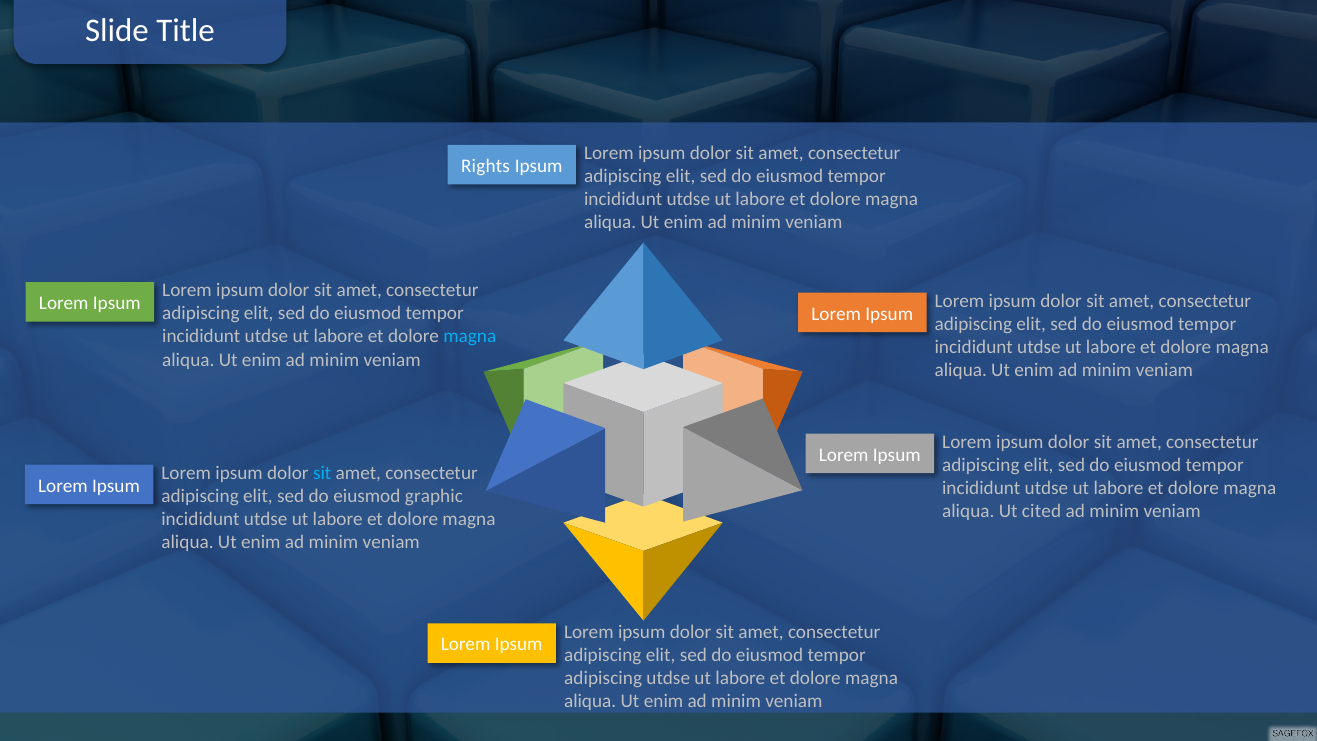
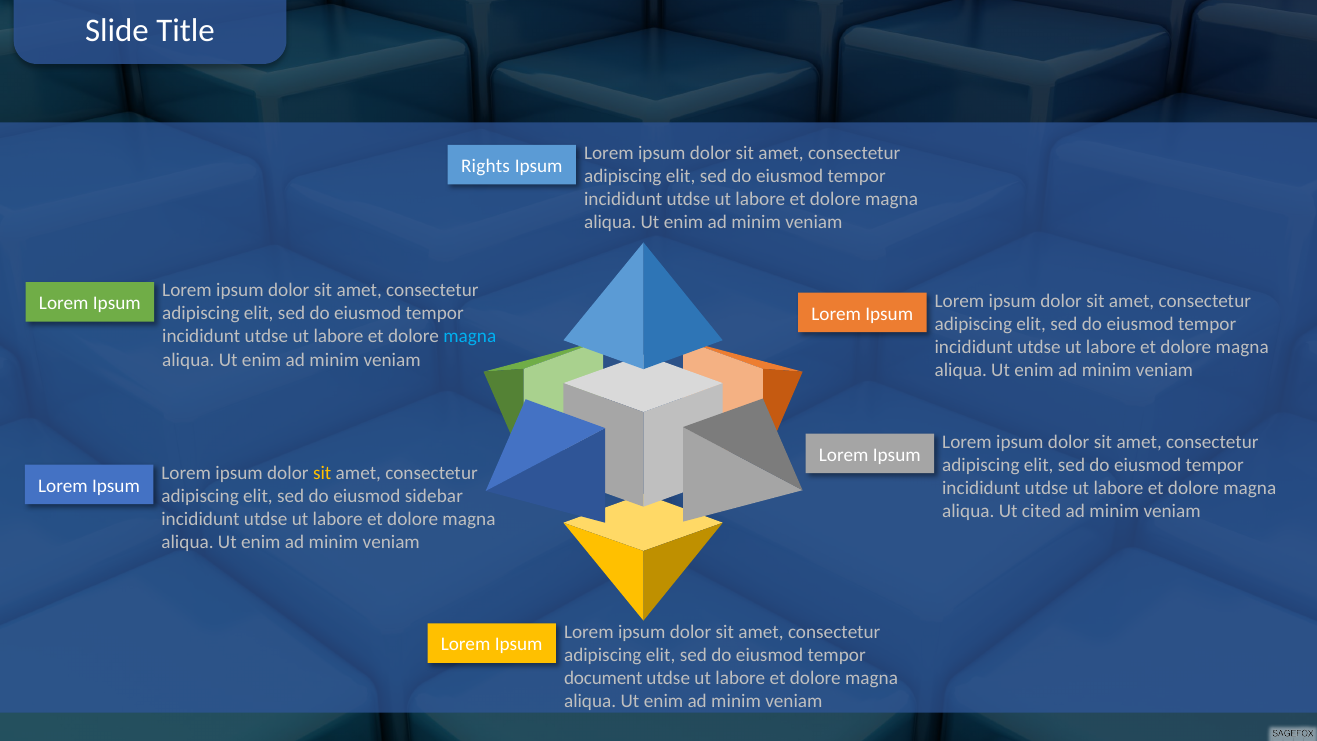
sit colour: light blue -> yellow (322, 473)
graphic: graphic -> sidebar (434, 496)
adipiscing: adipiscing -> document (603, 678)
